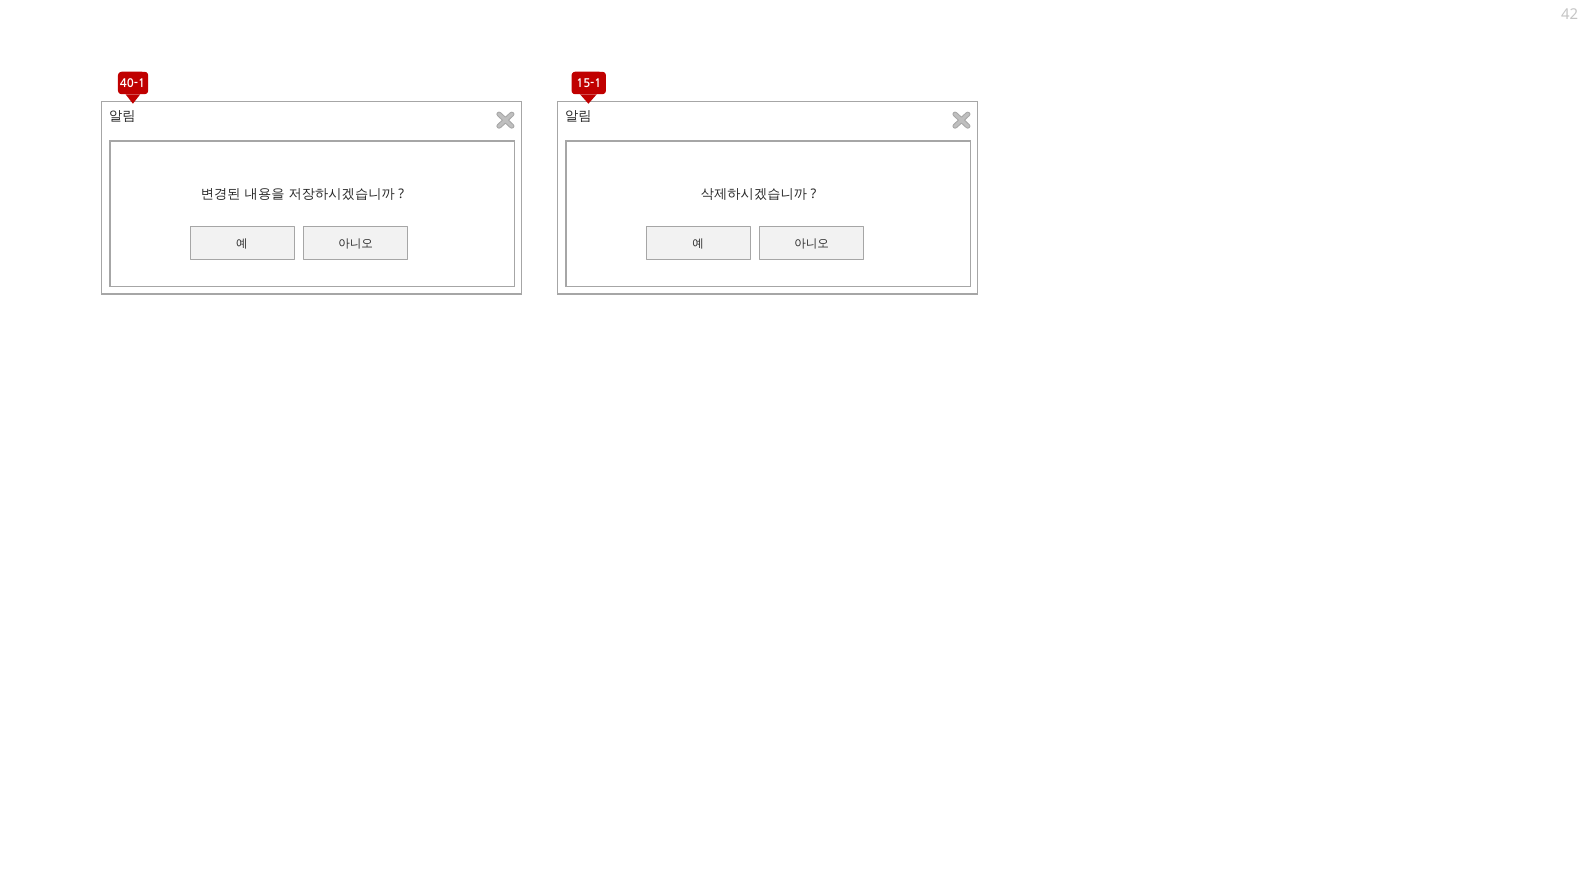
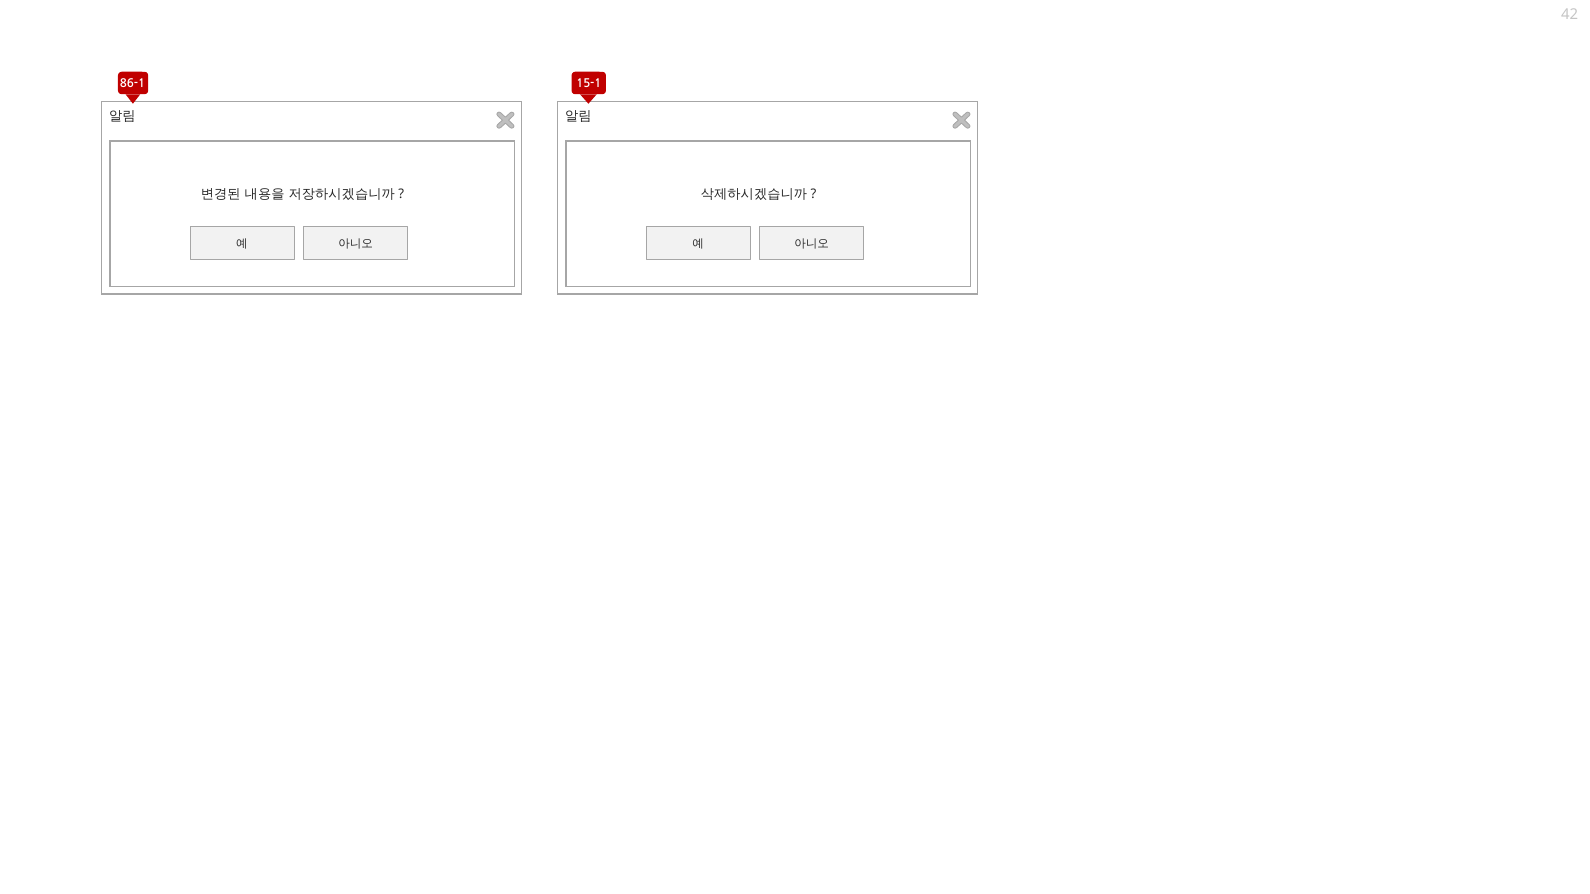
40-1: 40-1 -> 86-1 (133, 84)
